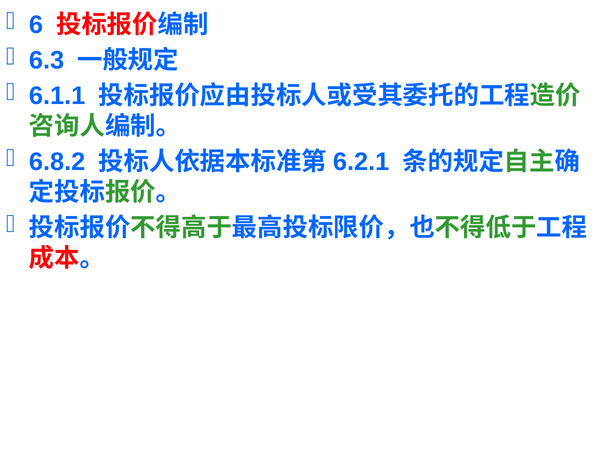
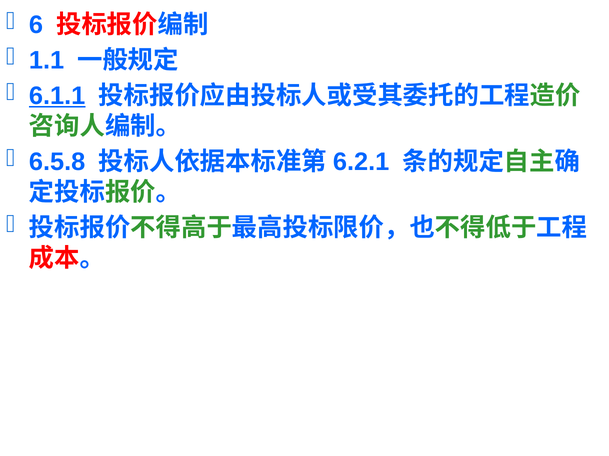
6.3: 6.3 -> 1.1 (47, 61)
6.1.1 underline: none -> present (57, 96)
6.8.2: 6.8.2 -> 6.5.8 (57, 162)
